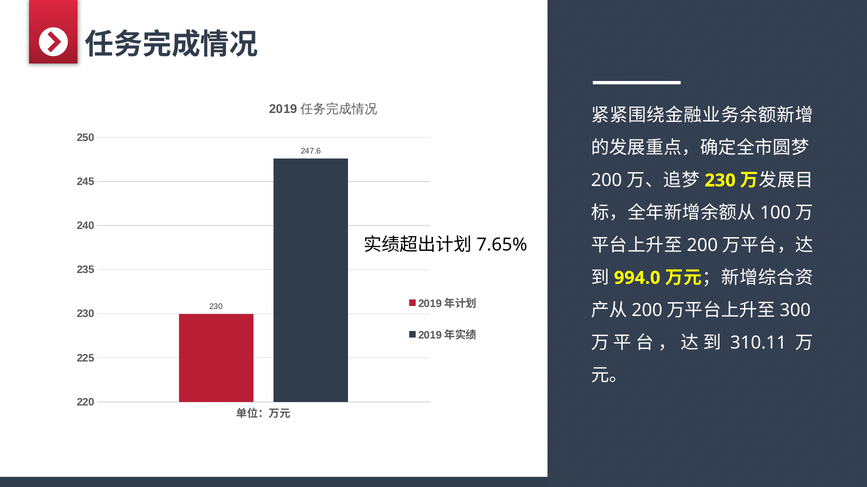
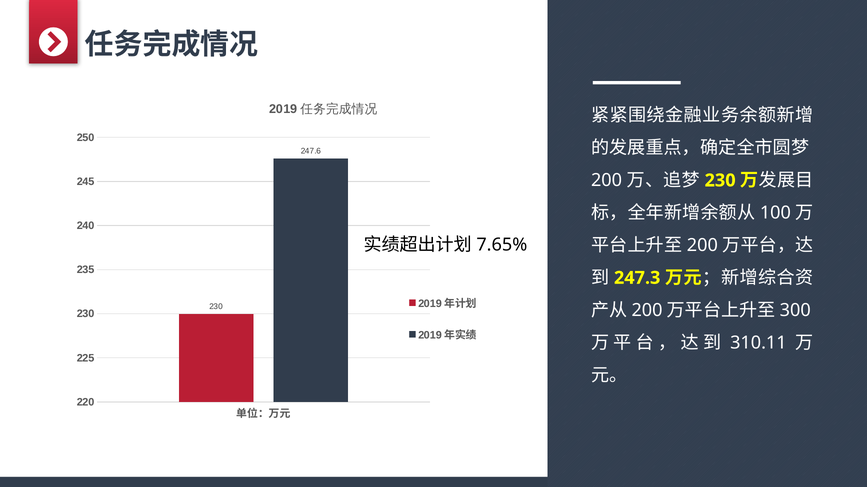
994.0: 994.0 -> 247.3 (637, 278)
